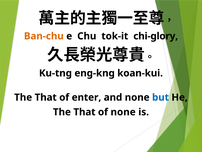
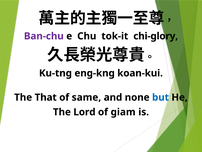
Ban-chu colour: orange -> purple (44, 36)
enter: enter -> same (86, 97)
That: That -> Lord (84, 112)
of none: none -> giam (123, 112)
